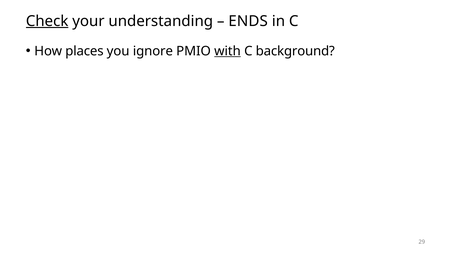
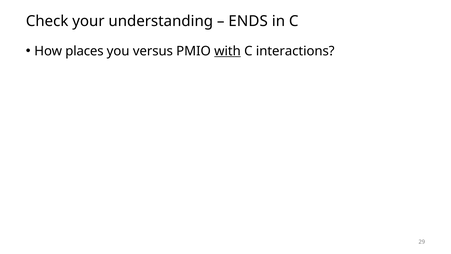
Check underline: present -> none (47, 21)
ignore: ignore -> versus (153, 51)
background: background -> interactions (295, 51)
